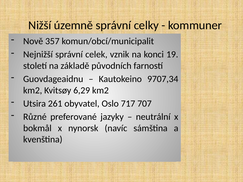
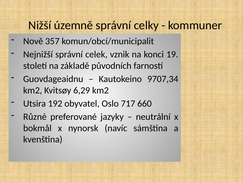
261: 261 -> 192 (55, 104)
707: 707 -> 660 (144, 104)
